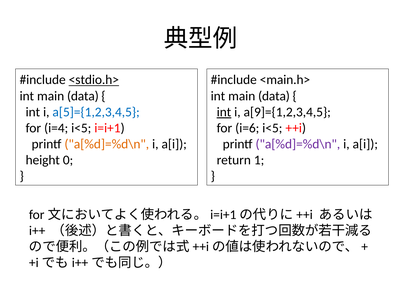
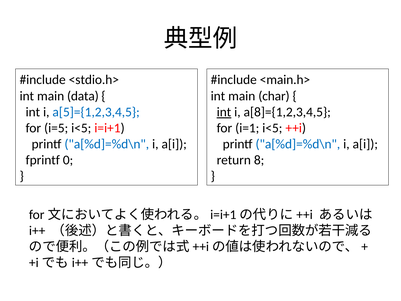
<stdio.h> underline: present -> none (94, 80)
data: data -> char (274, 96)
a[9]={1,2,3,4,5: a[9]={1,2,3,4,5 -> a[8]={1,2,3,4,5 (287, 112)
i=4: i=4 -> i=5 (56, 128)
i=6: i=6 -> i=1 (247, 128)
a[%d]=%d\n colour: orange -> blue (107, 144)
a[%d]=%d\n colour: purple -> blue (298, 144)
height: height -> fprintf (43, 160)
1: 1 -> 8 (259, 160)
